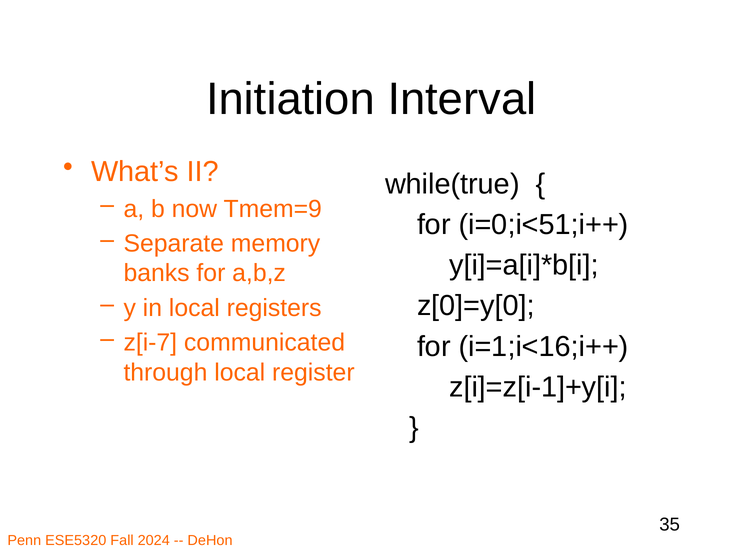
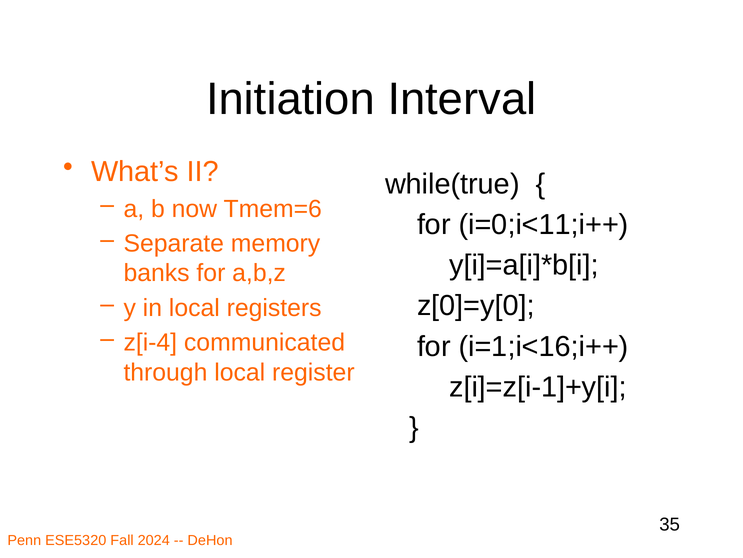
Tmem=9: Tmem=9 -> Tmem=6 (273, 209)
i=0;i<51;i++: i=0;i<51;i++ -> i=0;i<11;i++ (544, 225)
z[i-7: z[i-7 -> z[i-4 (150, 342)
